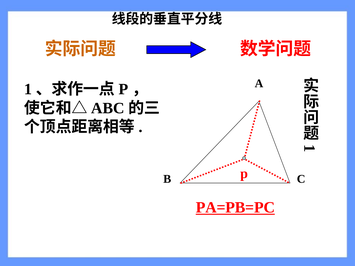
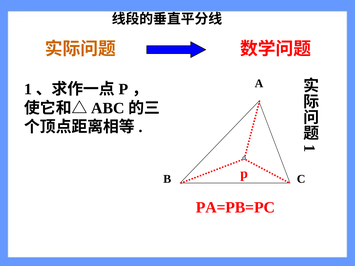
PA=PB=PC underline: present -> none (235, 208)
